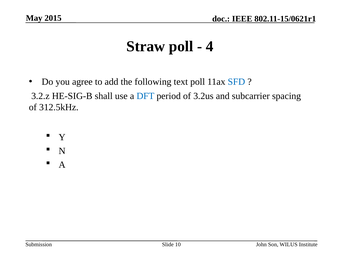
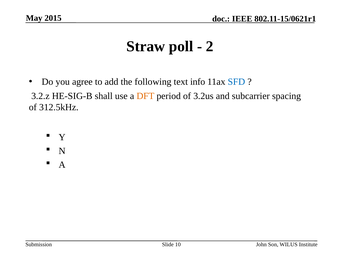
4: 4 -> 2 (210, 46)
text poll: poll -> info (198, 82)
DFT colour: blue -> orange (145, 96)
